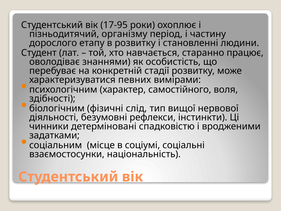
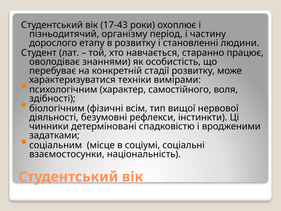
17-95: 17-95 -> 17-43 (114, 25)
певних: певних -> техніки (135, 80)
слід: слід -> всім (136, 108)
